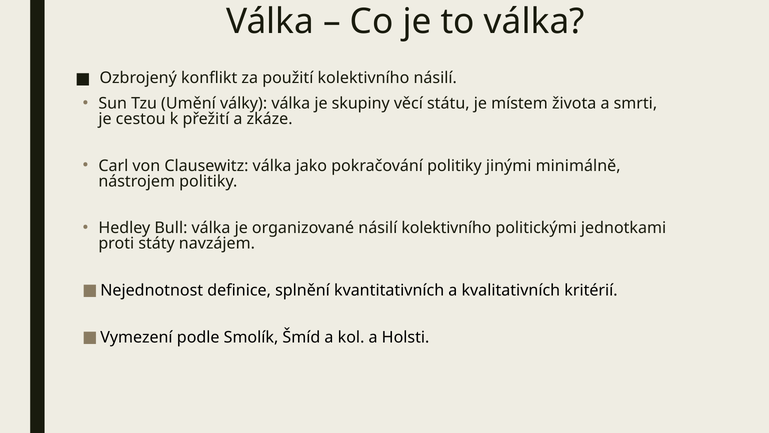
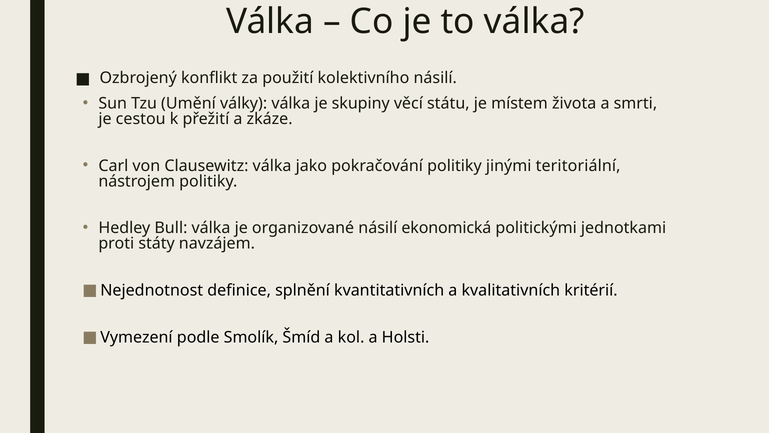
minimálně: minimálně -> teritoriální (578, 166)
násilí kolektivního: kolektivního -> ekonomická (446, 228)
